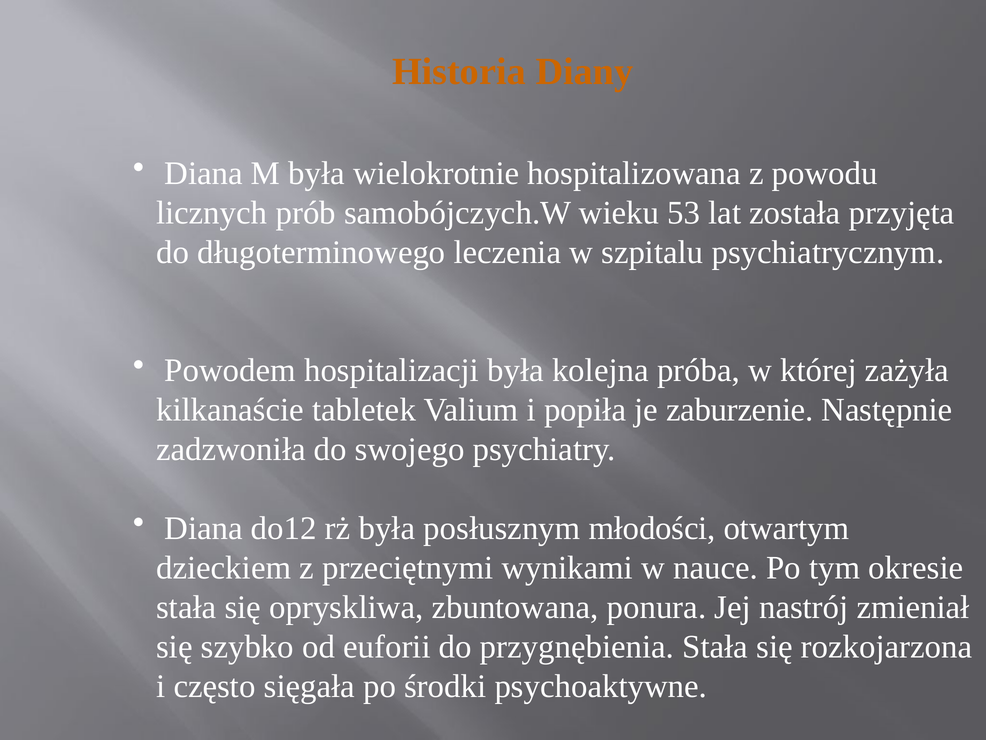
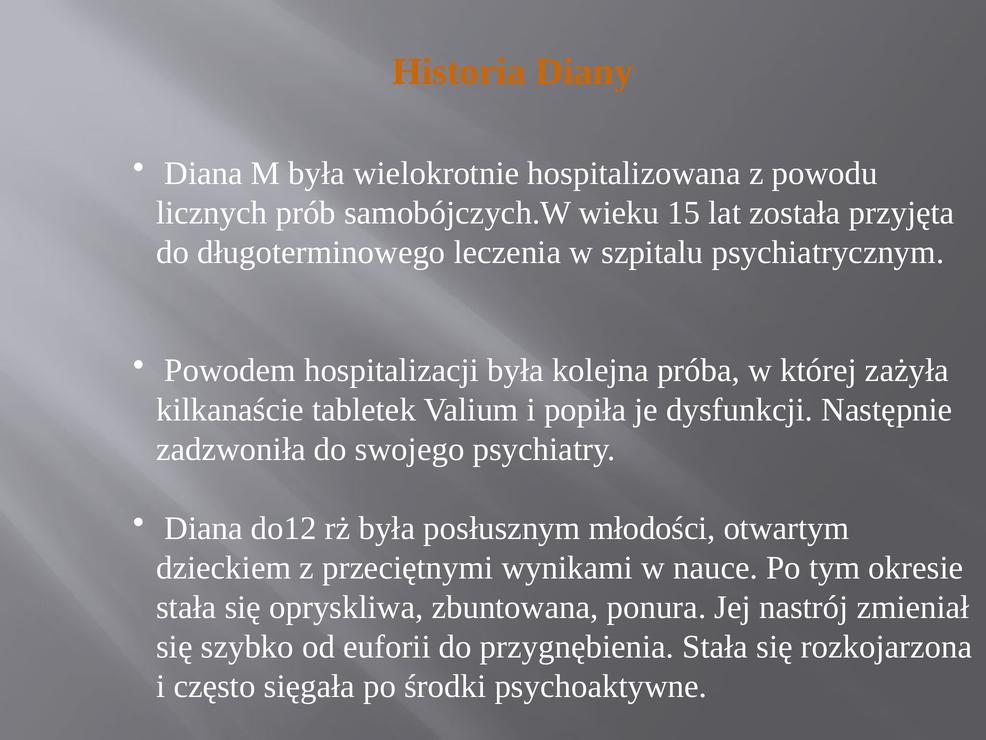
53: 53 -> 15 (684, 213)
zaburzenie: zaburzenie -> dysfunkcji (740, 410)
